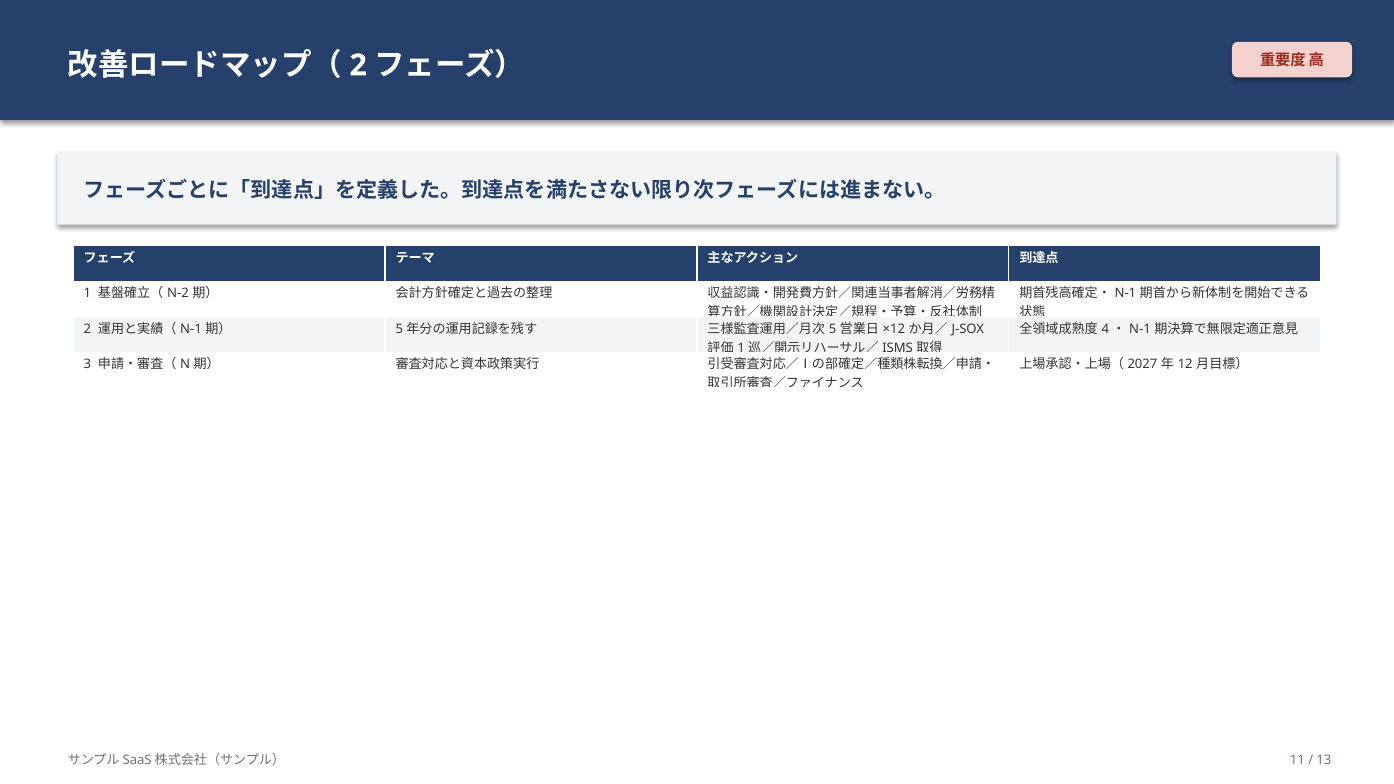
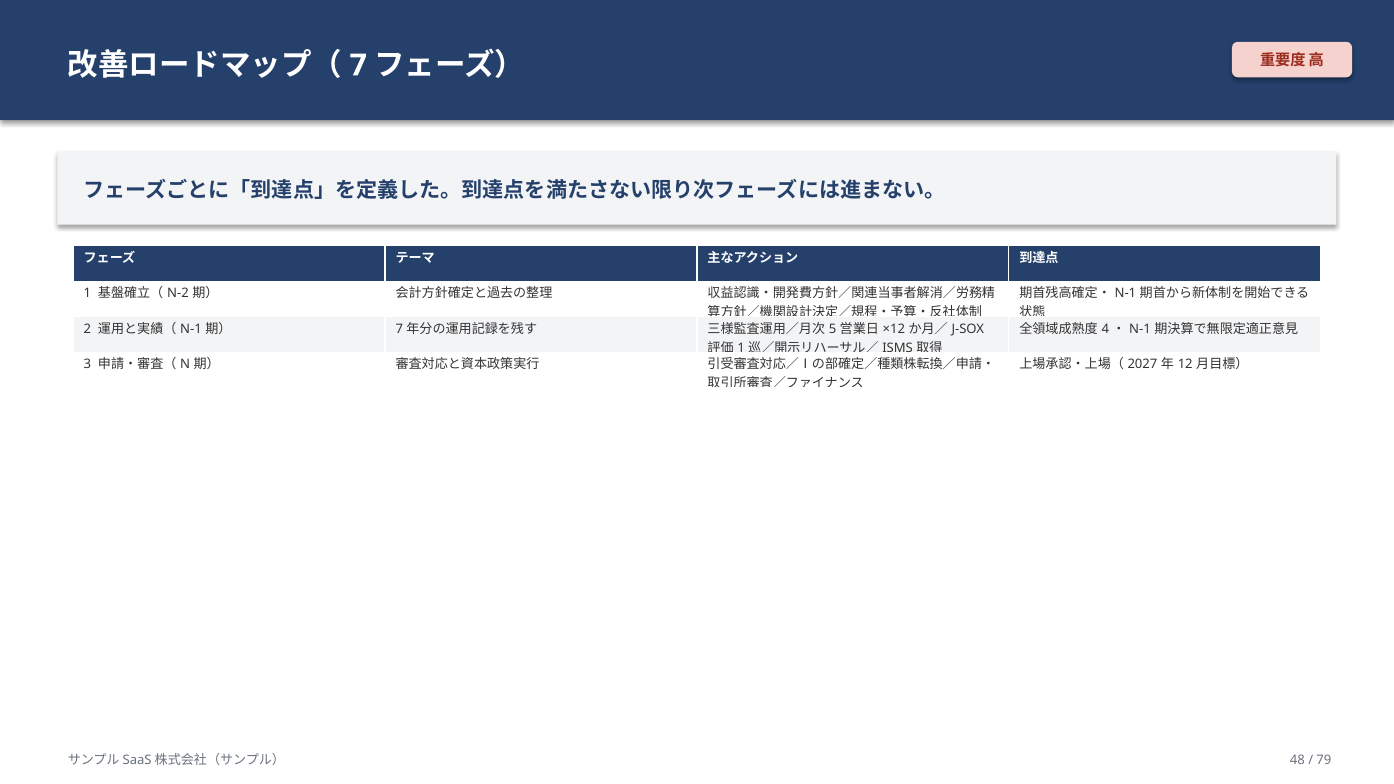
2: 2 -> 7 (358, 65)
5: 5 -> 7 (399, 329)
11: 11 -> 48 (1297, 760)
13: 13 -> 79 (1324, 760)
